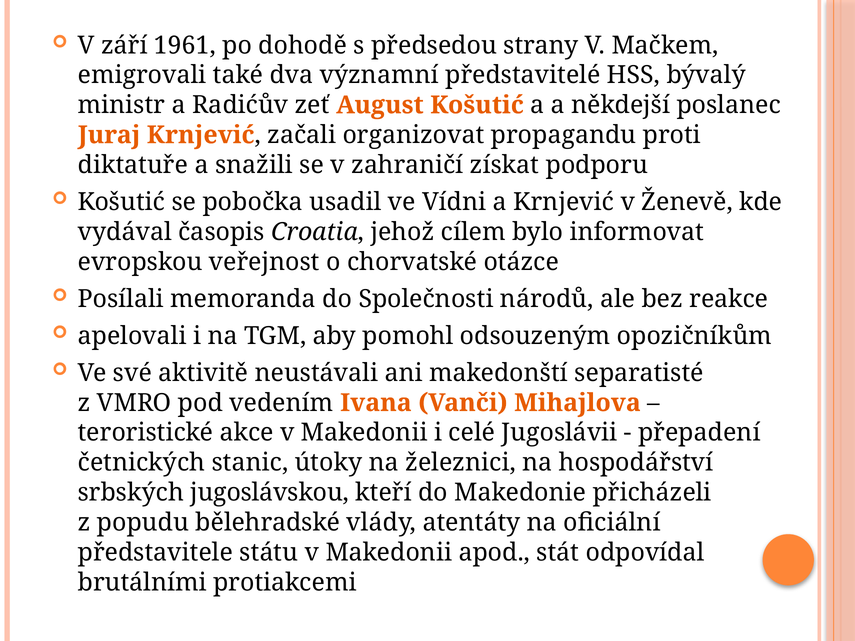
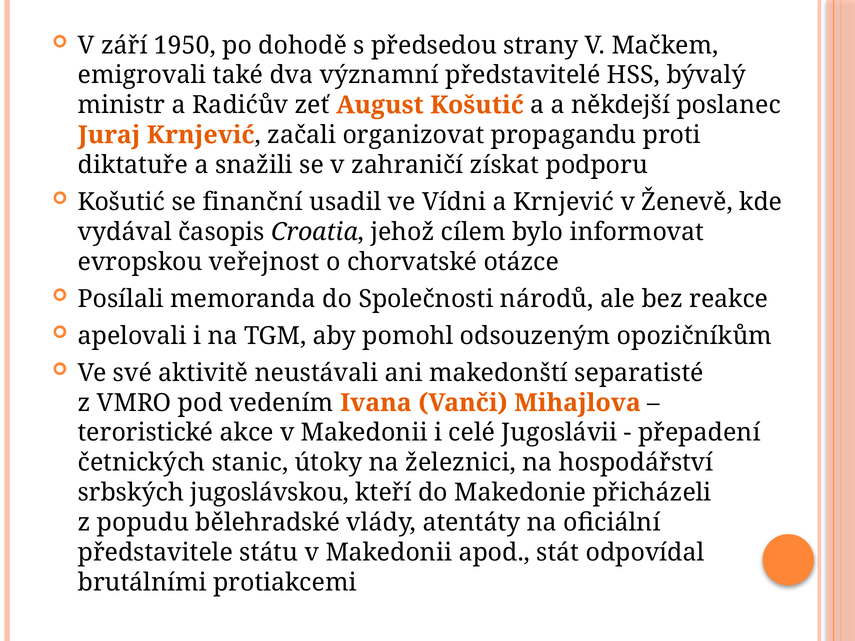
1961: 1961 -> 1950 (185, 45)
pobočka: pobočka -> finanční (253, 202)
